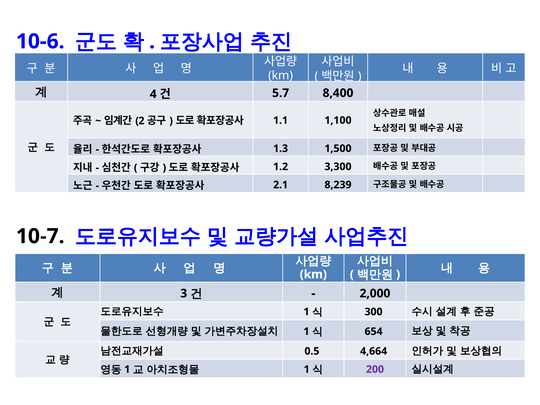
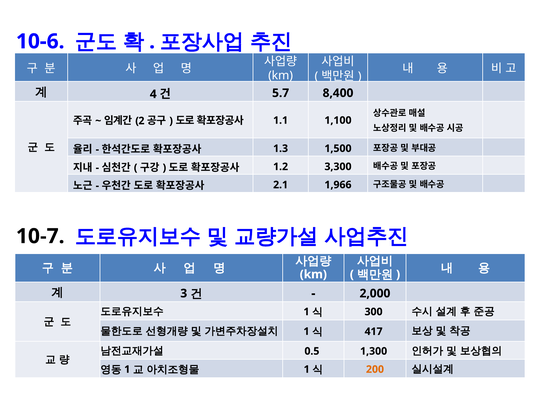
8,239: 8,239 -> 1,966 (338, 185)
654: 654 -> 417 (374, 331)
4,664: 4,664 -> 1,300 (374, 351)
200 colour: purple -> orange (375, 369)
